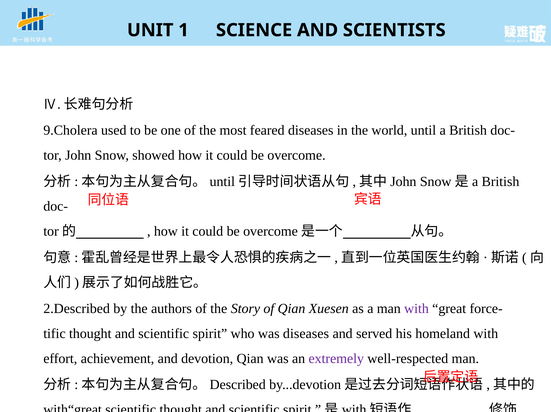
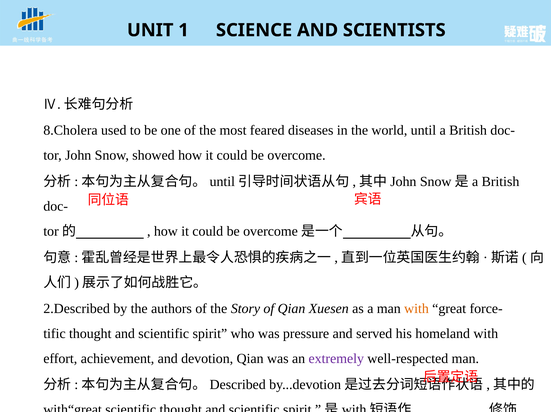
9.Cholera: 9.Cholera -> 8.Cholera (70, 130)
with colour: purple -> orange (416, 309)
was diseases: diseases -> pressure (306, 334)
